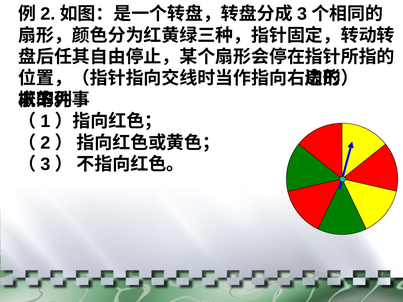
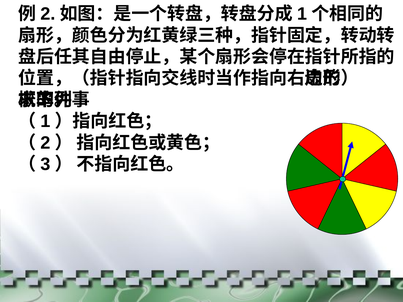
3: 3 -> 1 (302, 14)
